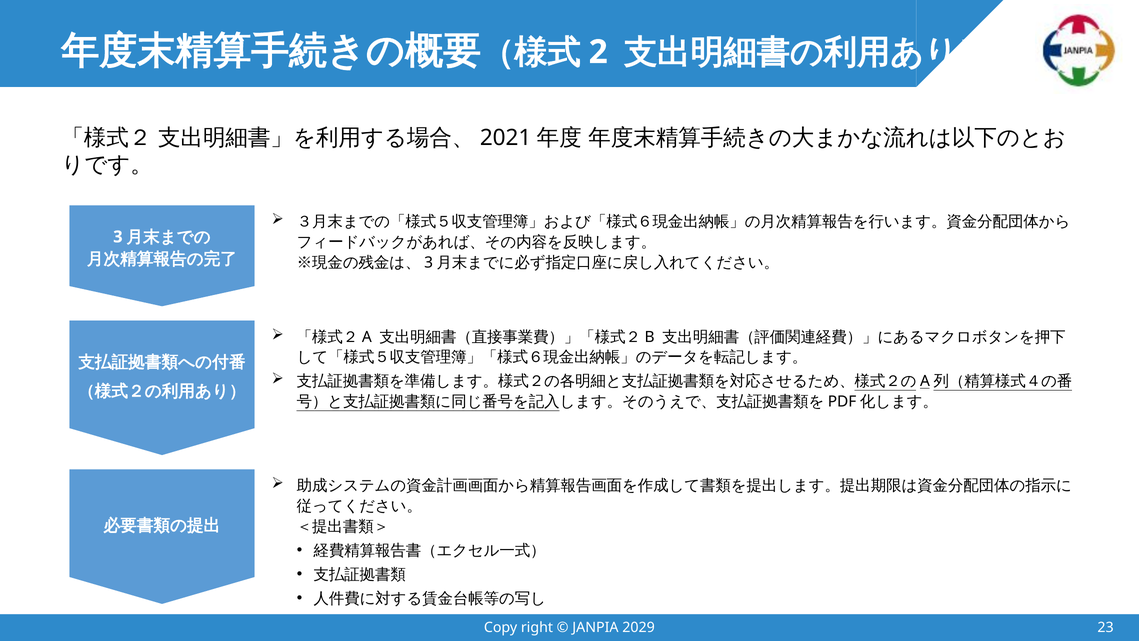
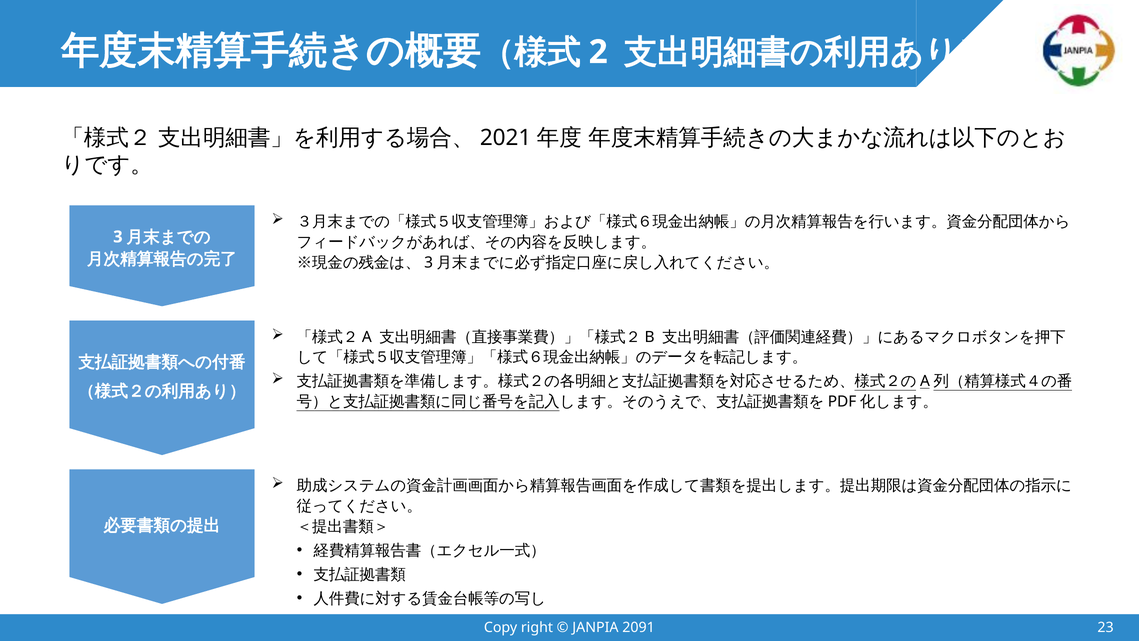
2029: 2029 -> 2091 (639, 627)
